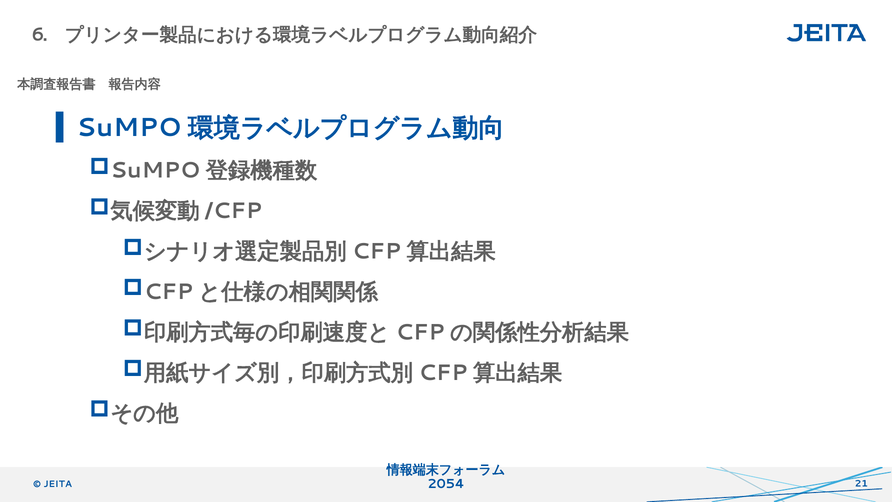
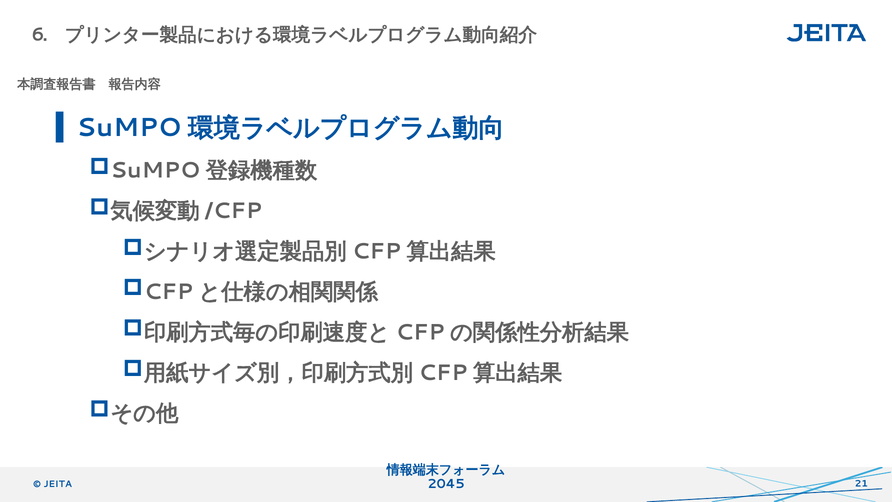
2054: 2054 -> 2045 (446, 484)
